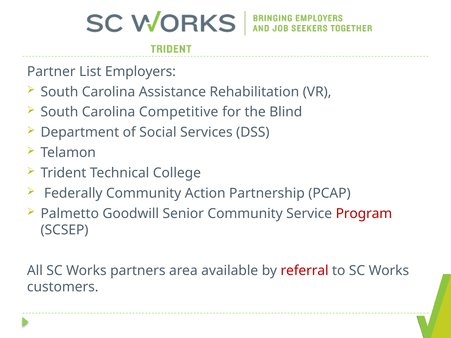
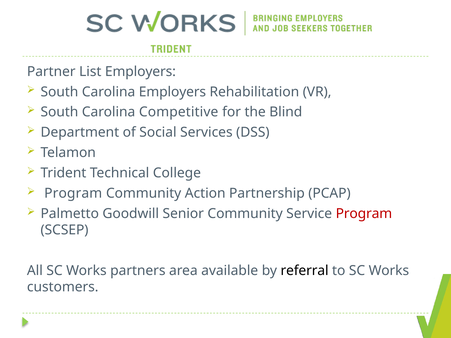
Carolina Assistance: Assistance -> Employers (172, 92)
Federally: Federally -> Program (73, 193)
referral colour: red -> black (305, 271)
